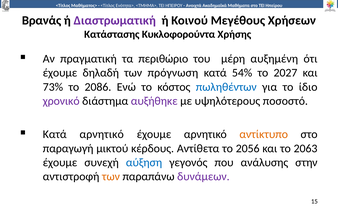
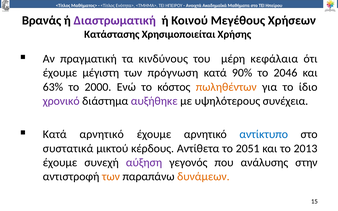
Κυκλοφορούντα: Κυκλοφορούντα -> Χρησιμοποιείται (179, 34)
περιθώριο: περιθώριο -> κινδύνους (163, 59)
αυξημένη: αυξημένη -> κεφάλαια (274, 59)
δηλαδή: δηλαδή -> μέγιστη (101, 73)
54%: 54% -> 90% (242, 73)
2027: 2027 -> 2046 (285, 73)
73%: 73% -> 63% (53, 87)
2086: 2086 -> 2000 (98, 87)
πωληθέντων colour: blue -> orange (226, 87)
ποσοστό: ποσοστό -> συνέχεια (285, 101)
αντίκτυπο colour: orange -> blue (264, 135)
παραγωγή: παραγωγή -> συστατικά (68, 149)
2056: 2056 -> 2051 (248, 149)
2063: 2063 -> 2013 (306, 149)
αύξηση colour: blue -> purple (144, 163)
δυνάμεων colour: purple -> orange (203, 177)
